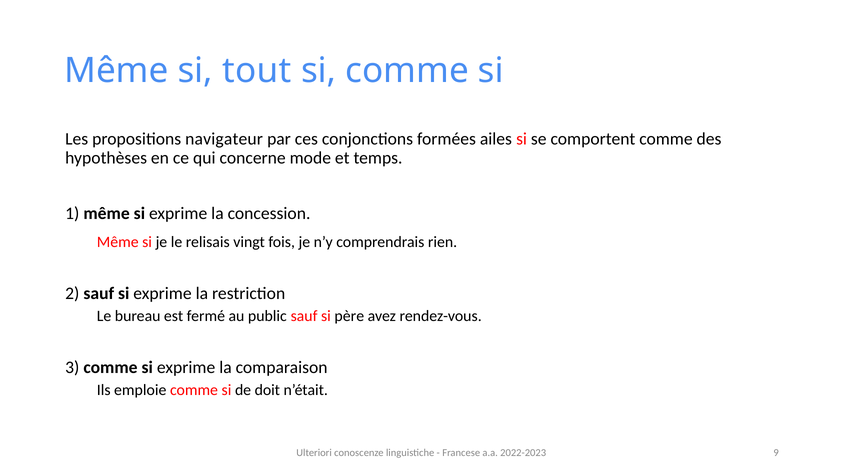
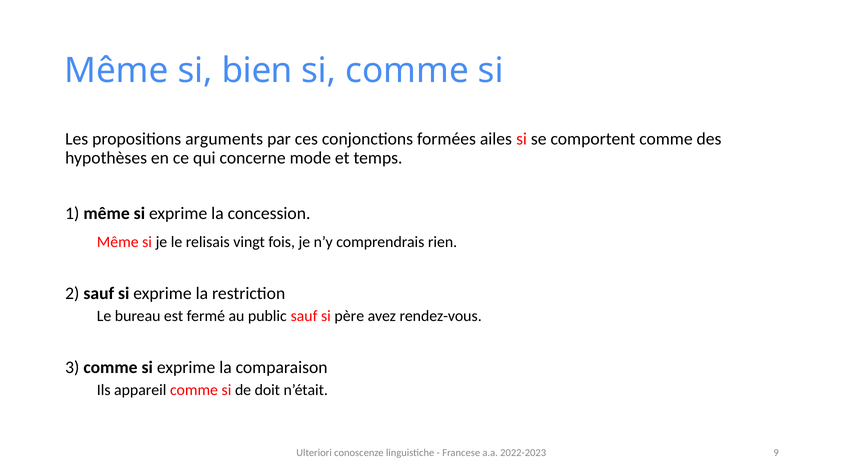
tout: tout -> bien (257, 71)
navigateur: navigateur -> arguments (224, 139)
emploie: emploie -> appareil (140, 390)
